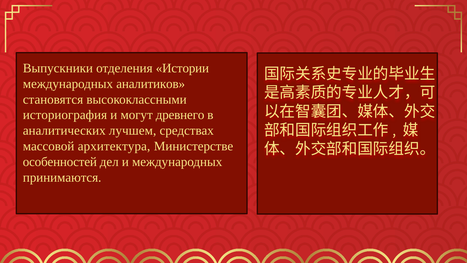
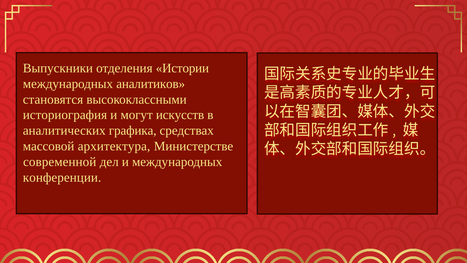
древнего: древнего -> искусств (180, 115)
лучшем: лучшем -> графика (133, 130)
особенностей: особенностей -> современной (60, 162)
принимаются: принимаются -> конференции (62, 177)
